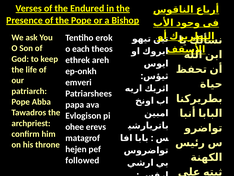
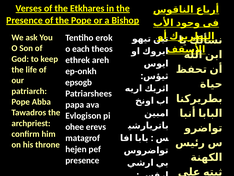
Endured: Endured -> Etkhares (87, 8)
emveri: emveri -> epsogb (79, 82)
followed: followed -> presence (82, 160)
